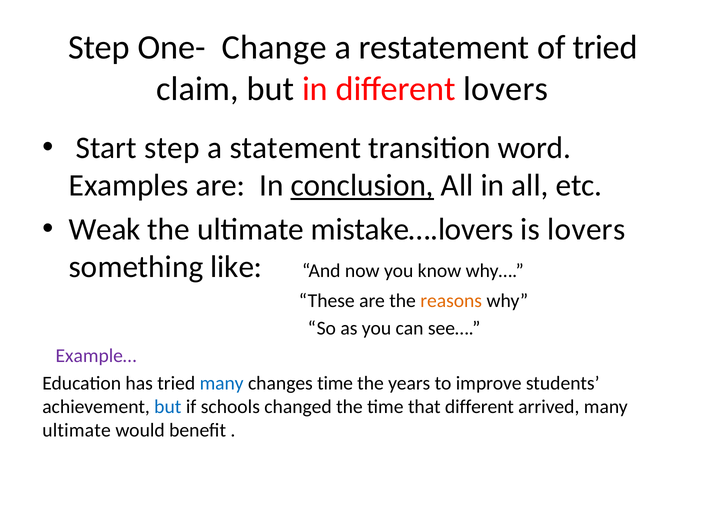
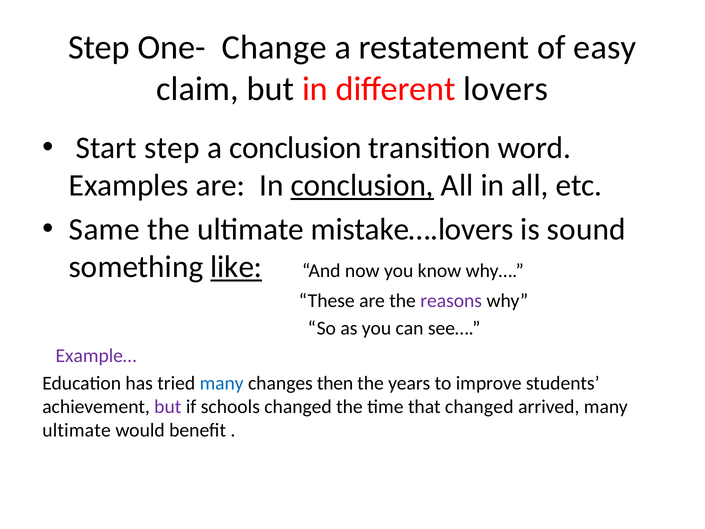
of tried: tried -> easy (605, 48)
a statement: statement -> conclusion (296, 148)
Weak: Weak -> Same (104, 229)
is lovers: lovers -> sound (586, 229)
like underline: none -> present (236, 267)
reasons colour: orange -> purple (451, 301)
changes time: time -> then (335, 383)
but colour: blue -> purple (168, 406)
that different: different -> changed (479, 406)
